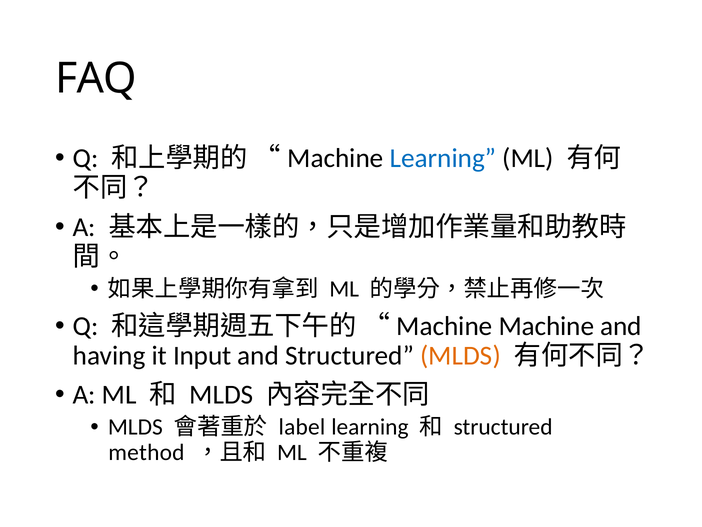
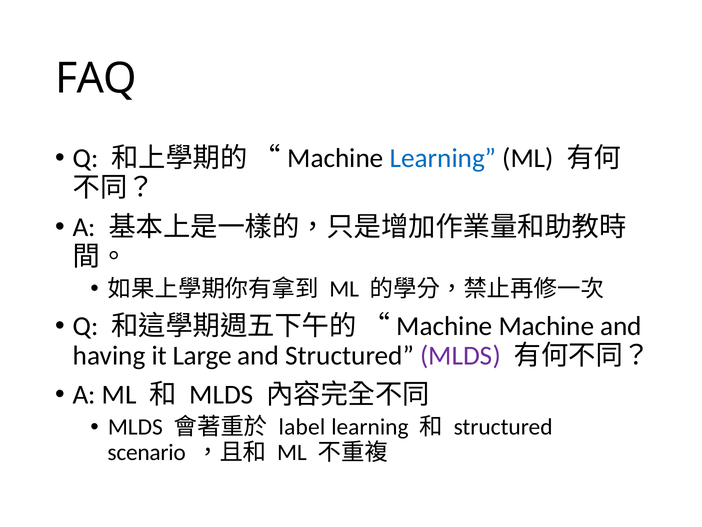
Input: Input -> Large (202, 355)
MLDS colour: orange -> purple (460, 355)
method: method -> scenario (147, 452)
